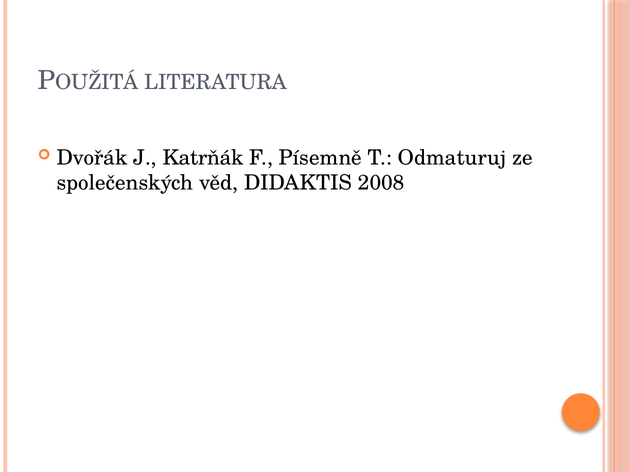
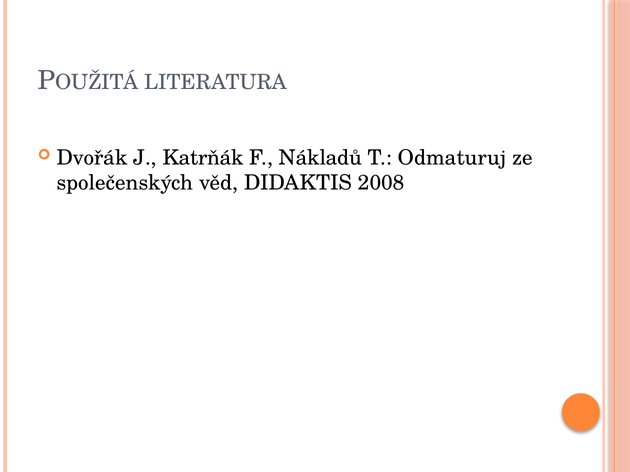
Písemně: Písemně -> Nákladů (320, 158)
